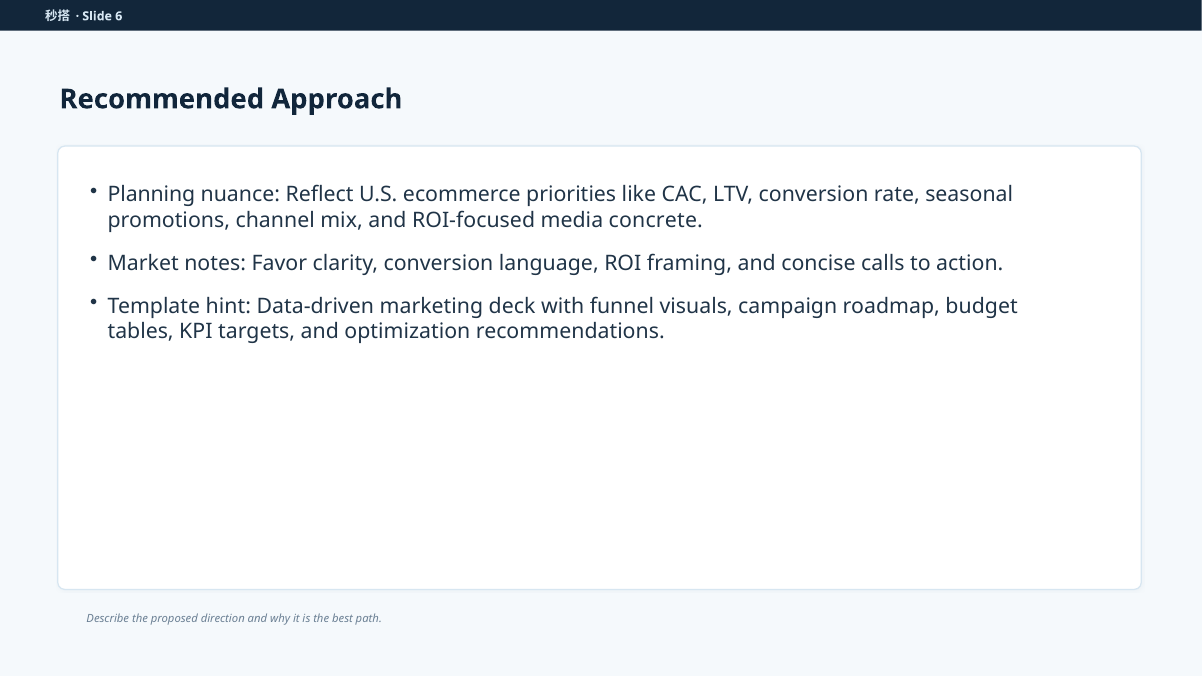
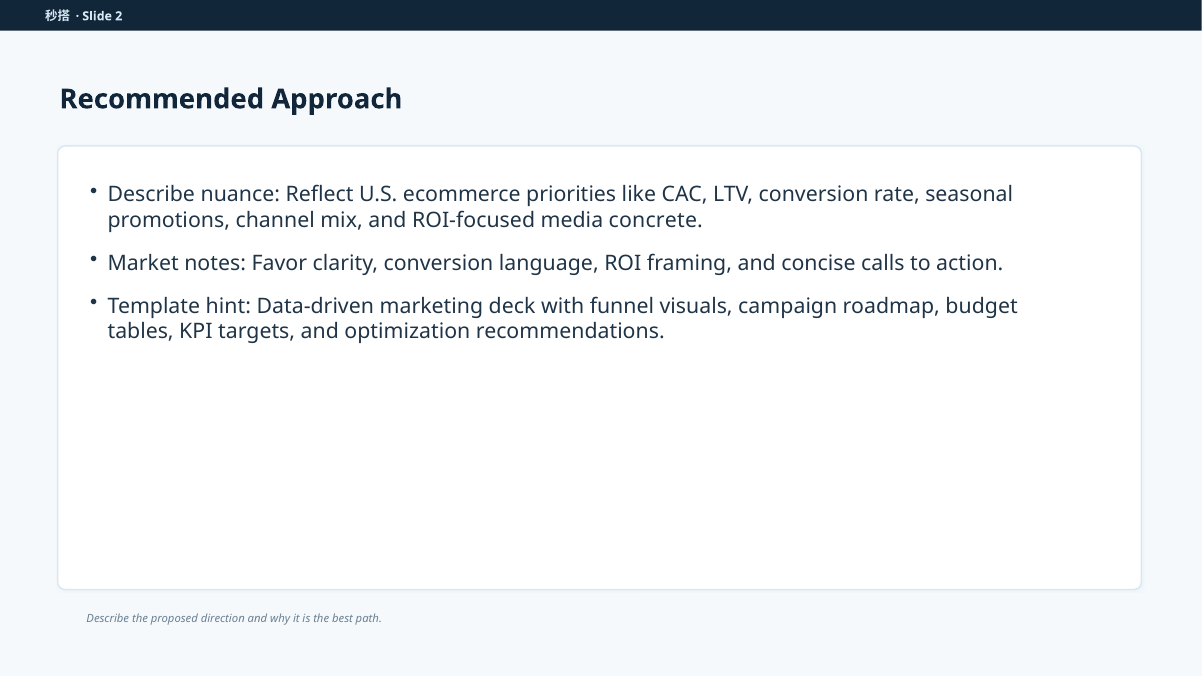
6: 6 -> 2 (119, 16)
Planning: Planning -> Describe (151, 195)
